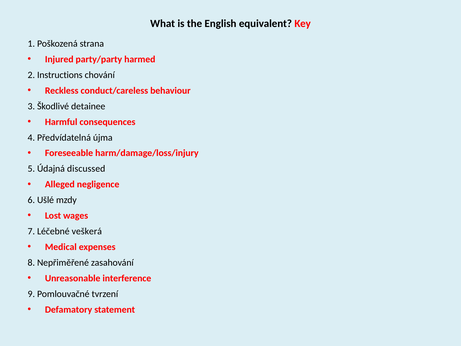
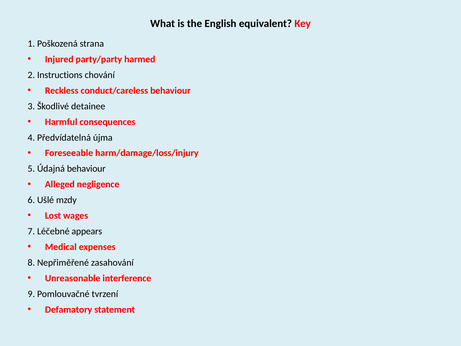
Údajná discussed: discussed -> behaviour (86, 169)
veškerá: veškerá -> appears (87, 231)
